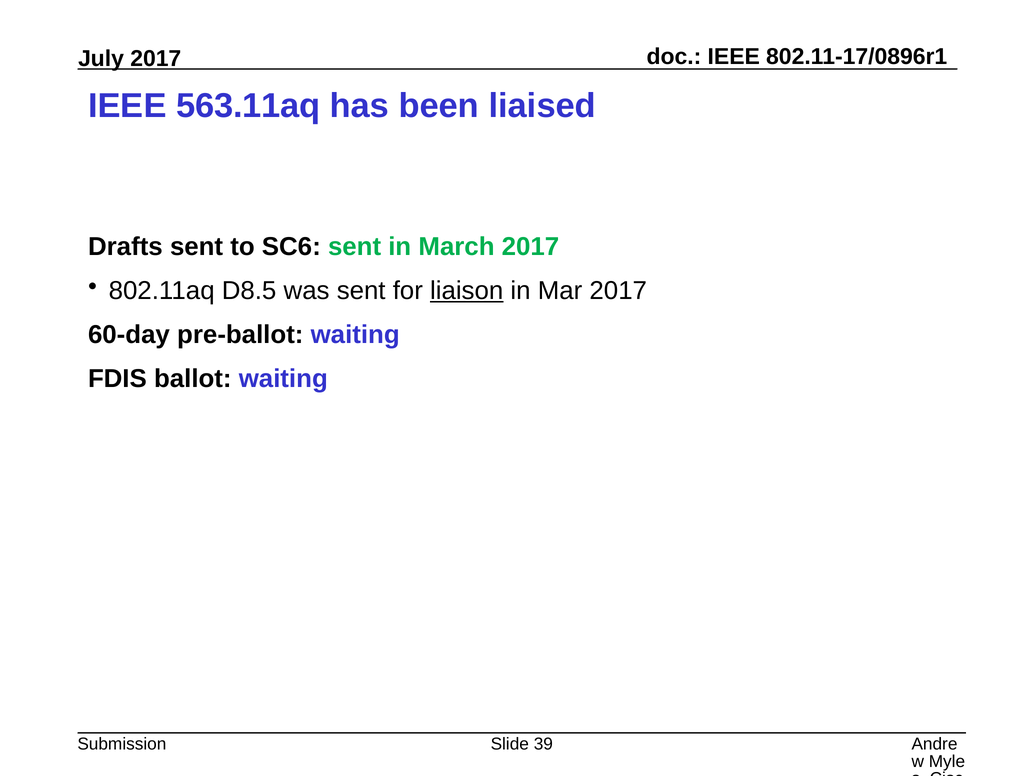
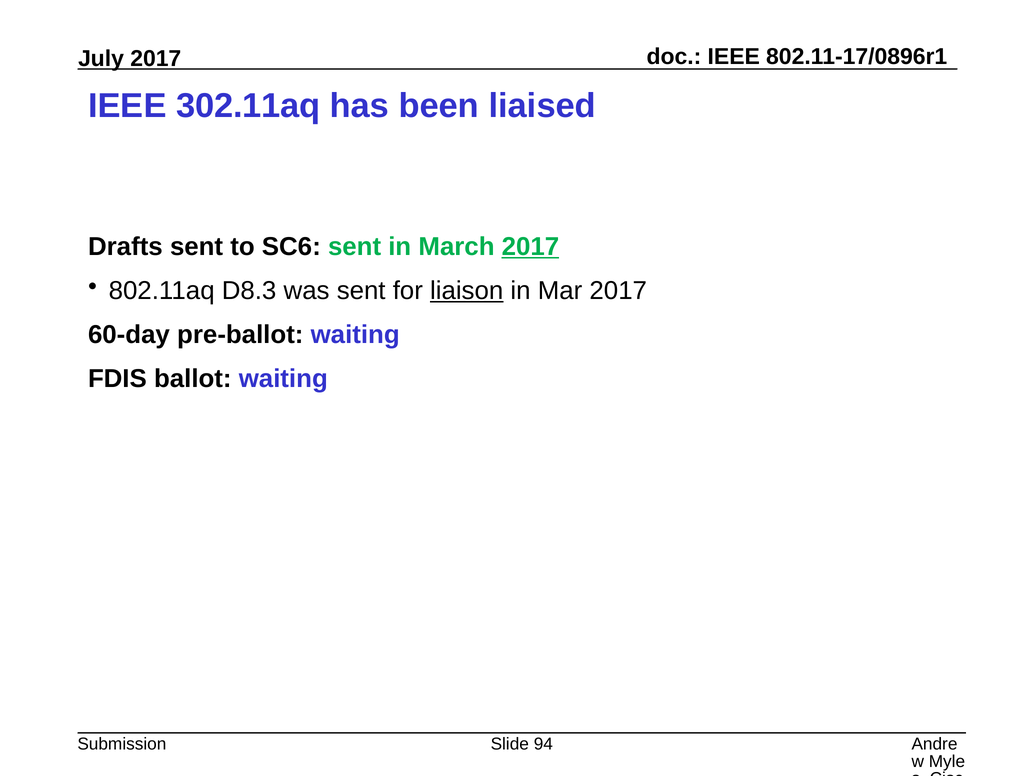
563.11aq: 563.11aq -> 302.11aq (248, 106)
2017 underline: none -> present (530, 247)
D8.5: D8.5 -> D8.3 (249, 291)
39: 39 -> 94 (543, 744)
